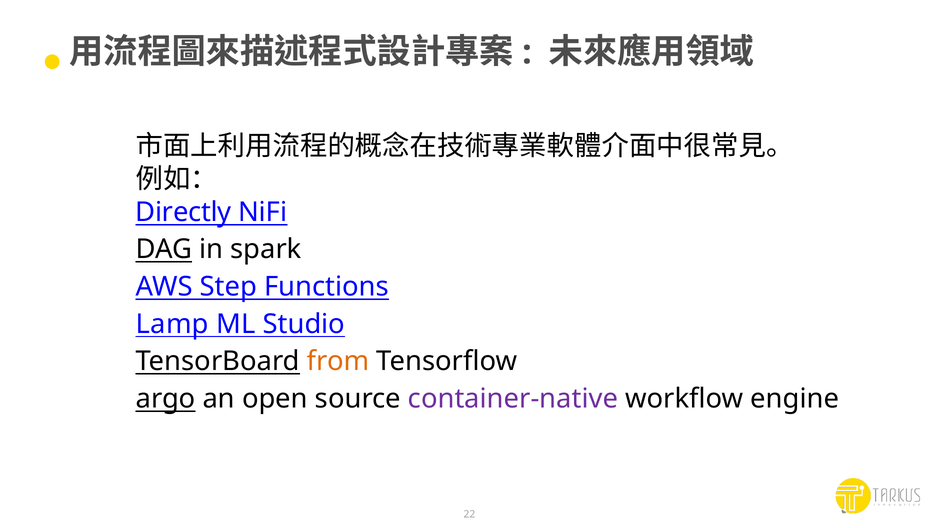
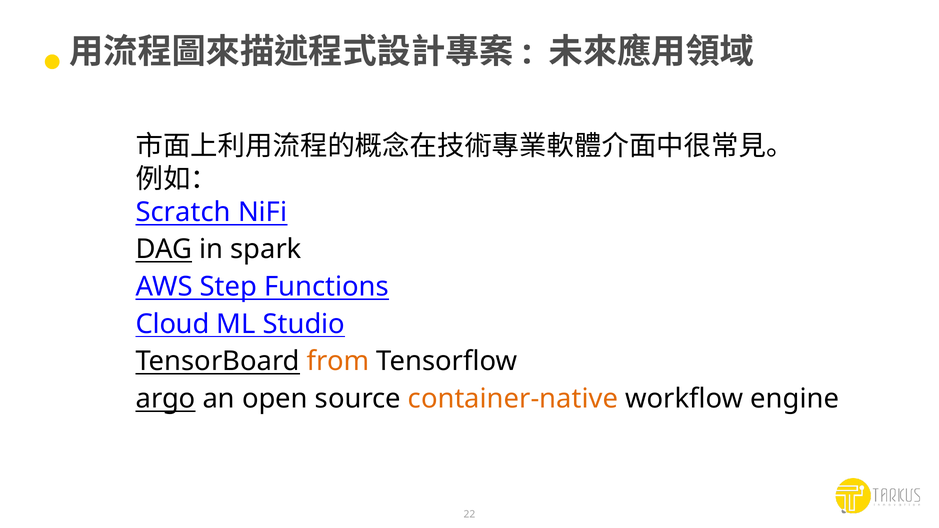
Directly: Directly -> Scratch (183, 212)
Lamp: Lamp -> Cloud (173, 324)
container-native colour: purple -> orange (513, 399)
